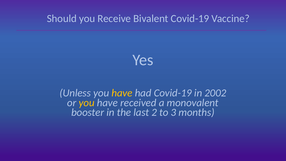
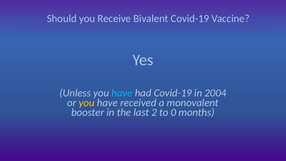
have colour: yellow -> light blue (122, 93)
2002: 2002 -> 2004 (215, 93)
3: 3 -> 0 (173, 112)
